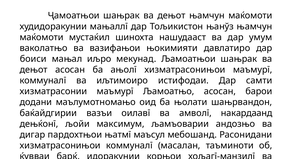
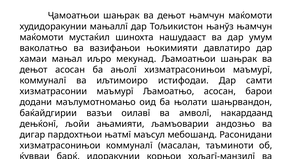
боиси: боиси -> хамаи (33, 59)
максимум: максимум -> ањамияти (121, 124)
